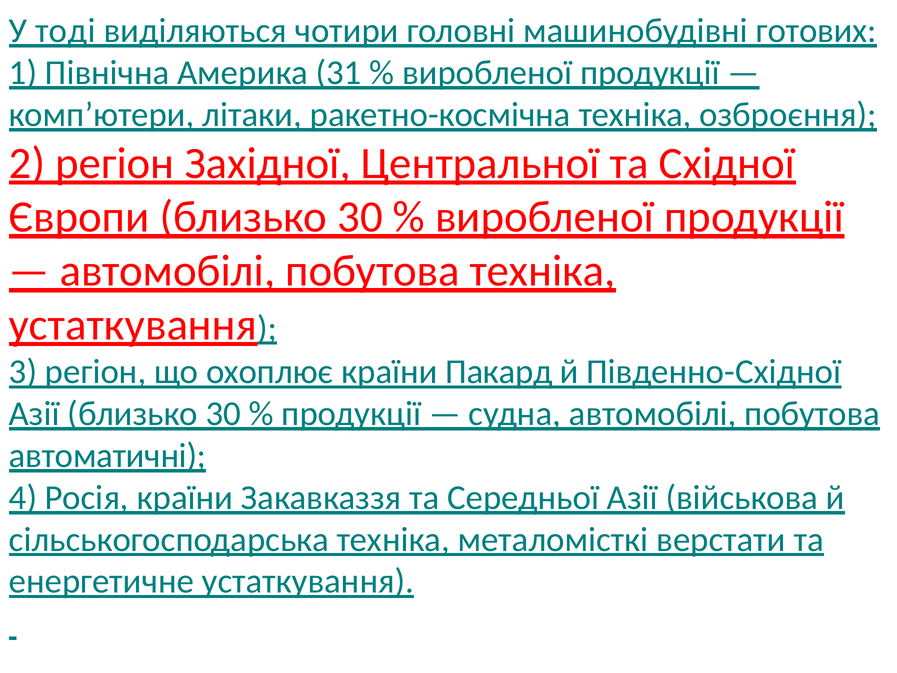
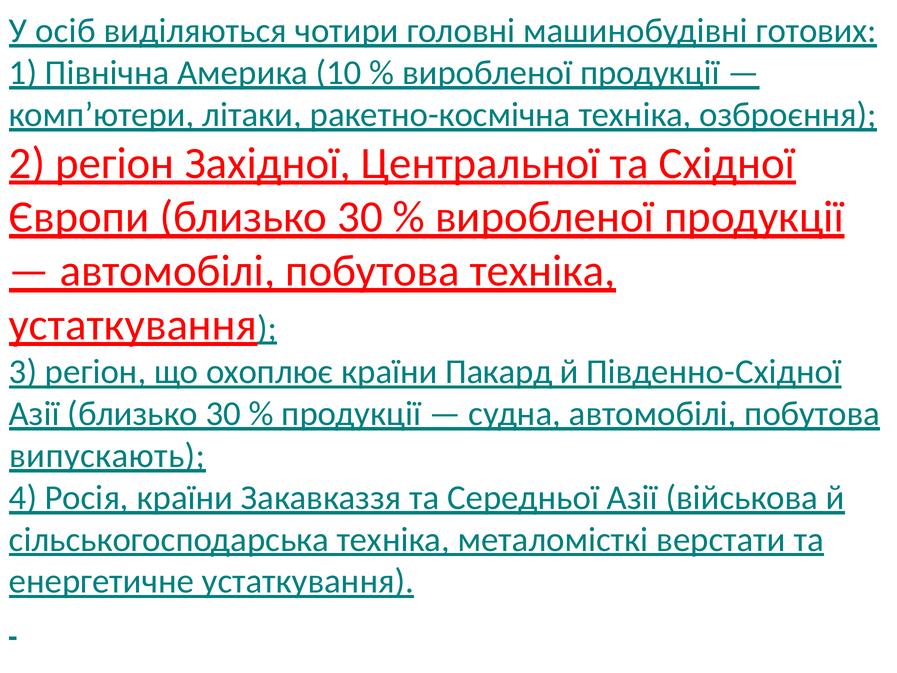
тоді: тоді -> осіб (65, 31)
31: 31 -> 10 (339, 73)
автоматичні: автоматичні -> випускають (107, 456)
